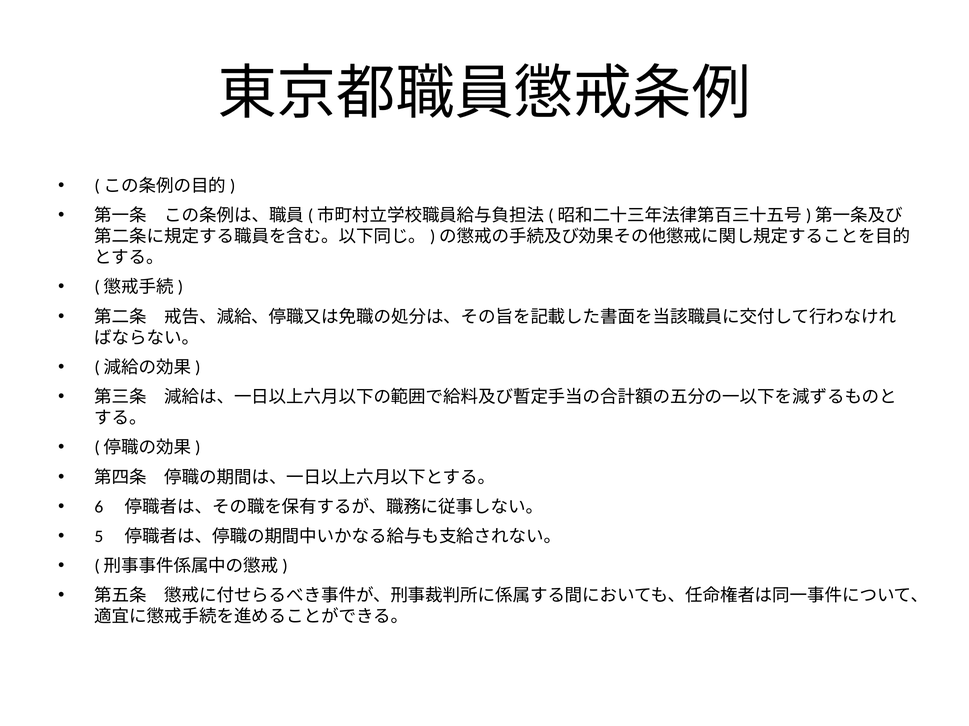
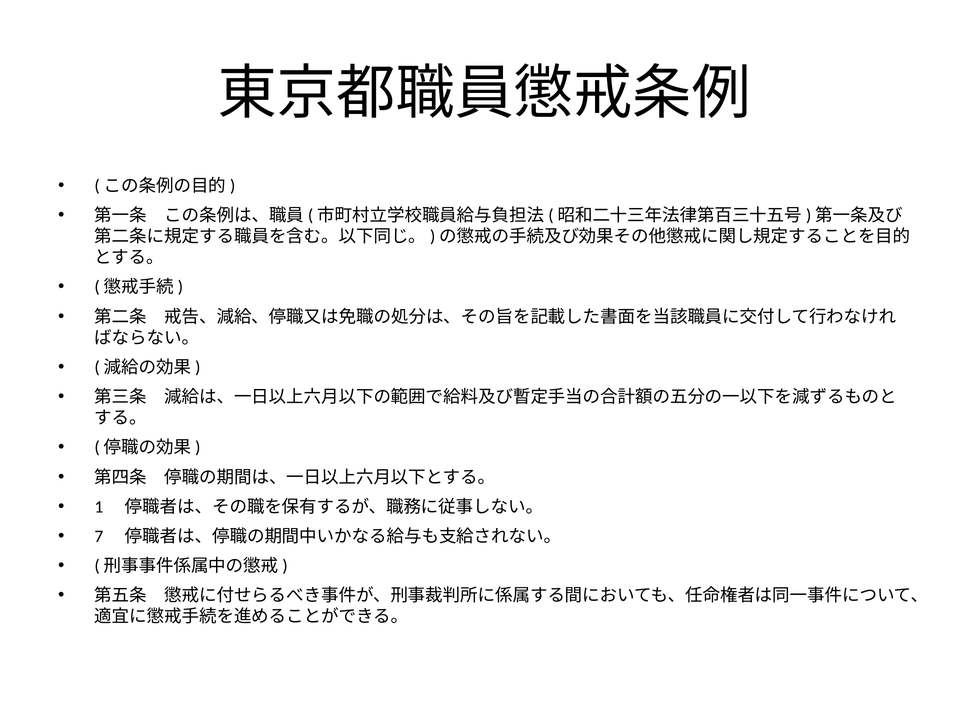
6: 6 -> 1 (99, 507)
5: 5 -> 7 (99, 537)
